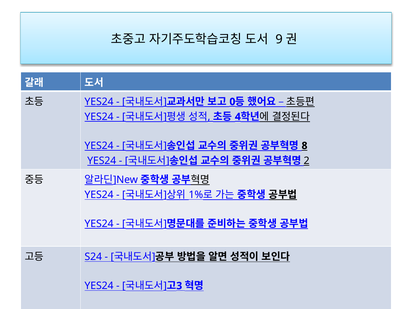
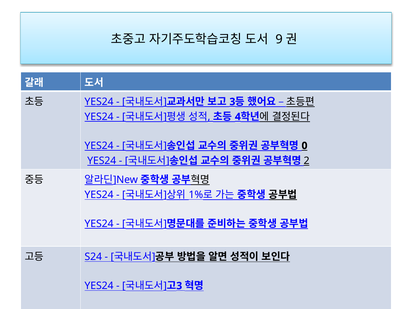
0: 0 -> 3 (232, 102)
8: 8 -> 0 (305, 146)
